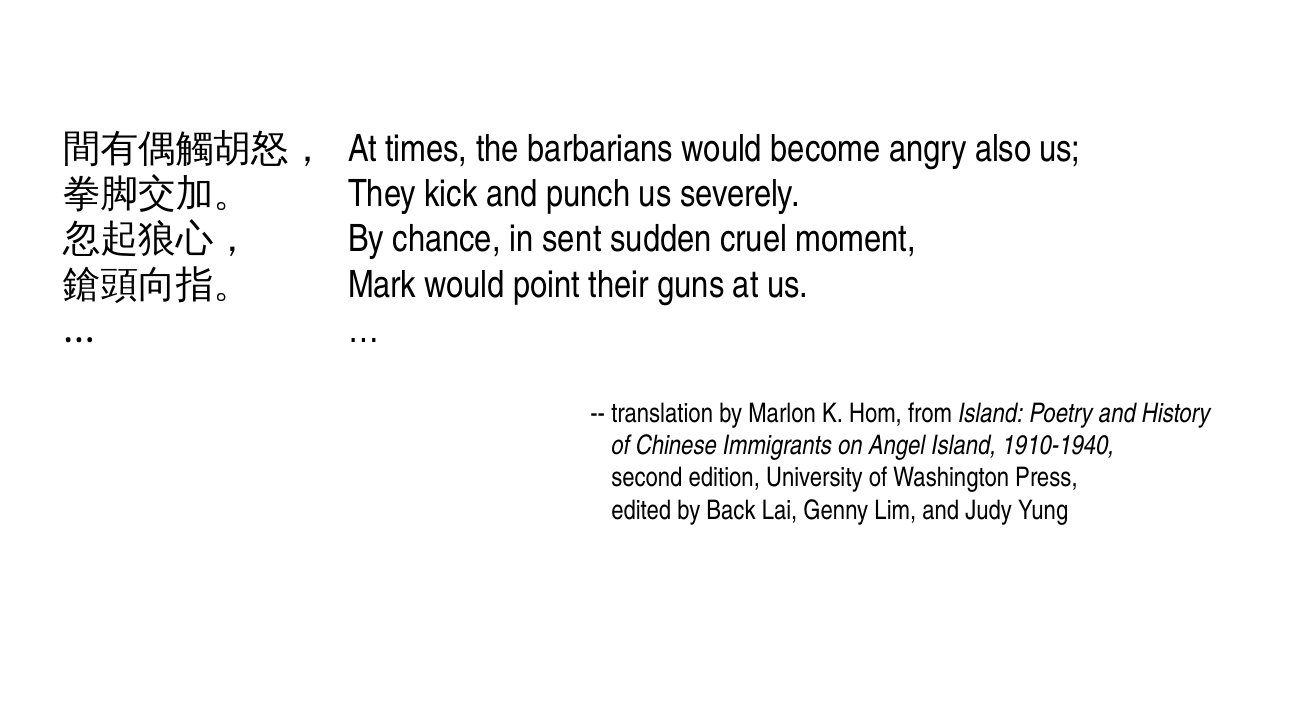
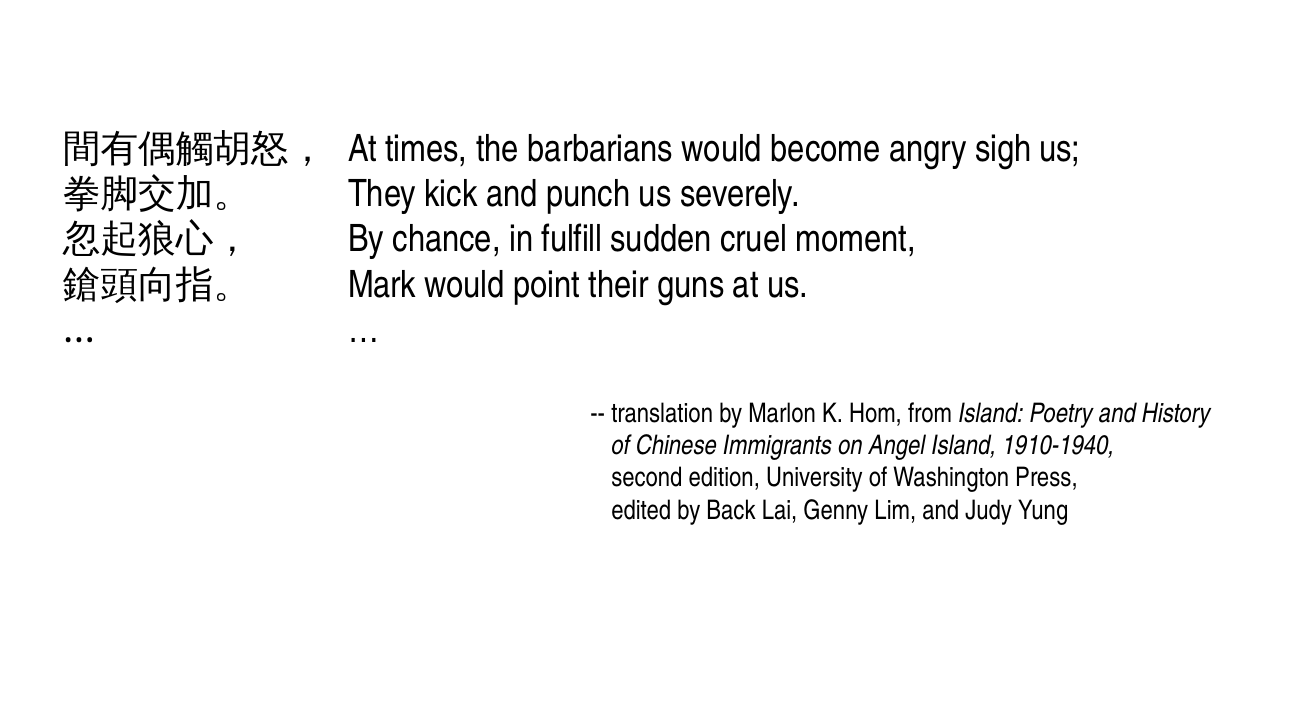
also: also -> sigh (1003, 149)
sent: sent -> fulfill (572, 239)
